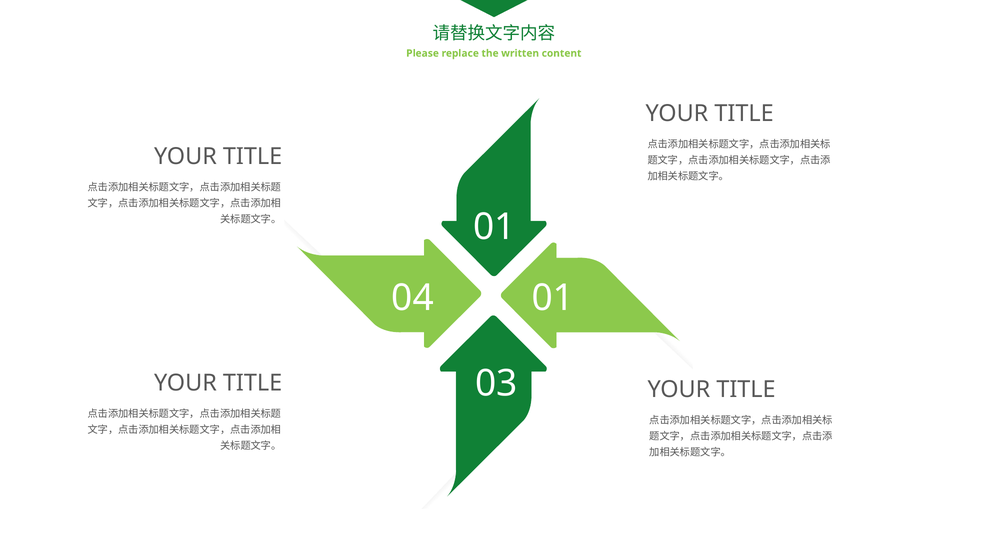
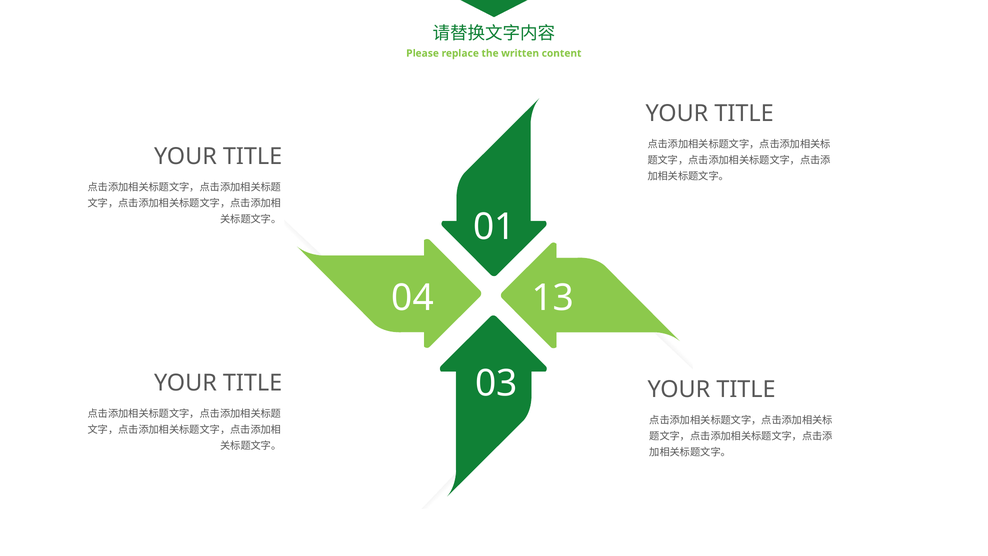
04 01: 01 -> 13 (553, 298)
